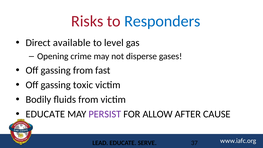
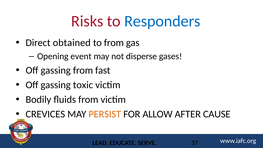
available: available -> obtained (72, 43)
to level: level -> from (114, 43)
crime: crime -> event (81, 56)
EDUCATE: EDUCATE -> CREVICES (45, 114)
PERSIST colour: purple -> orange (105, 114)
